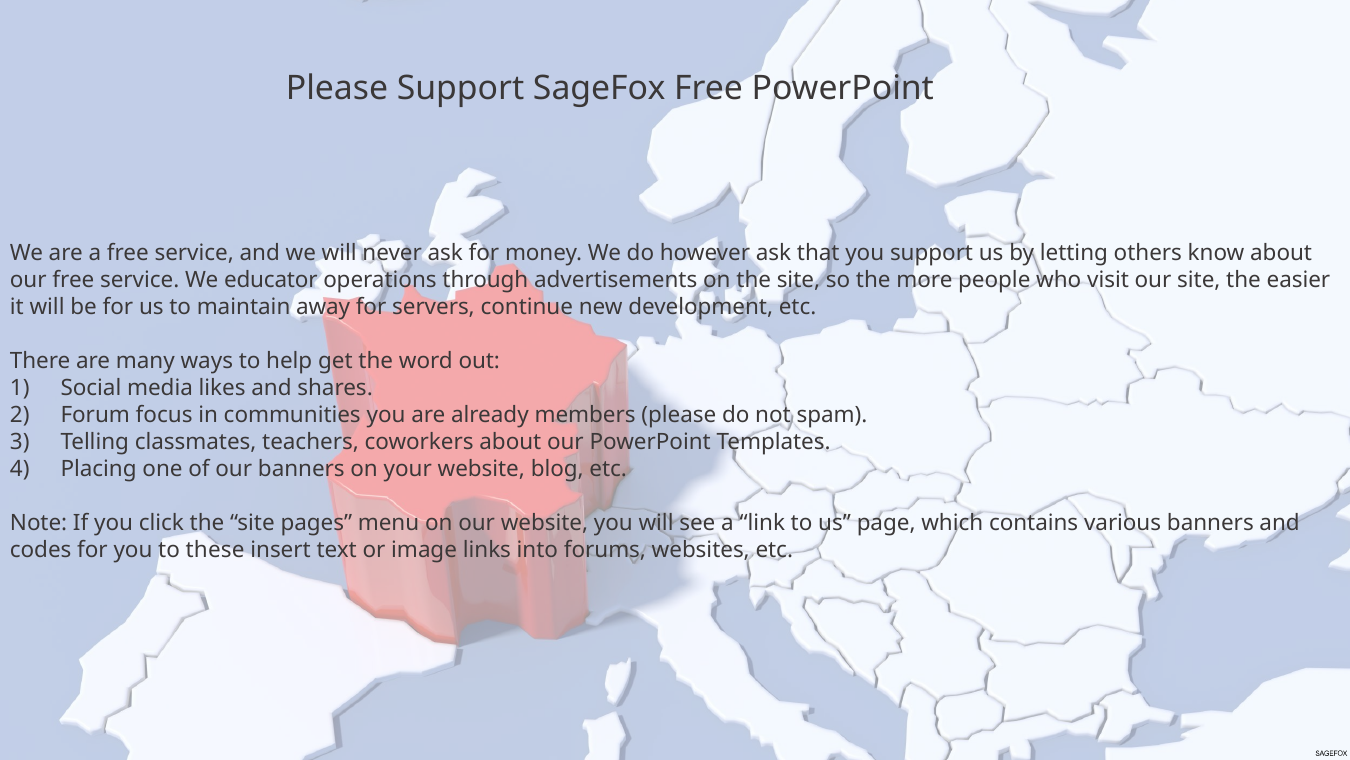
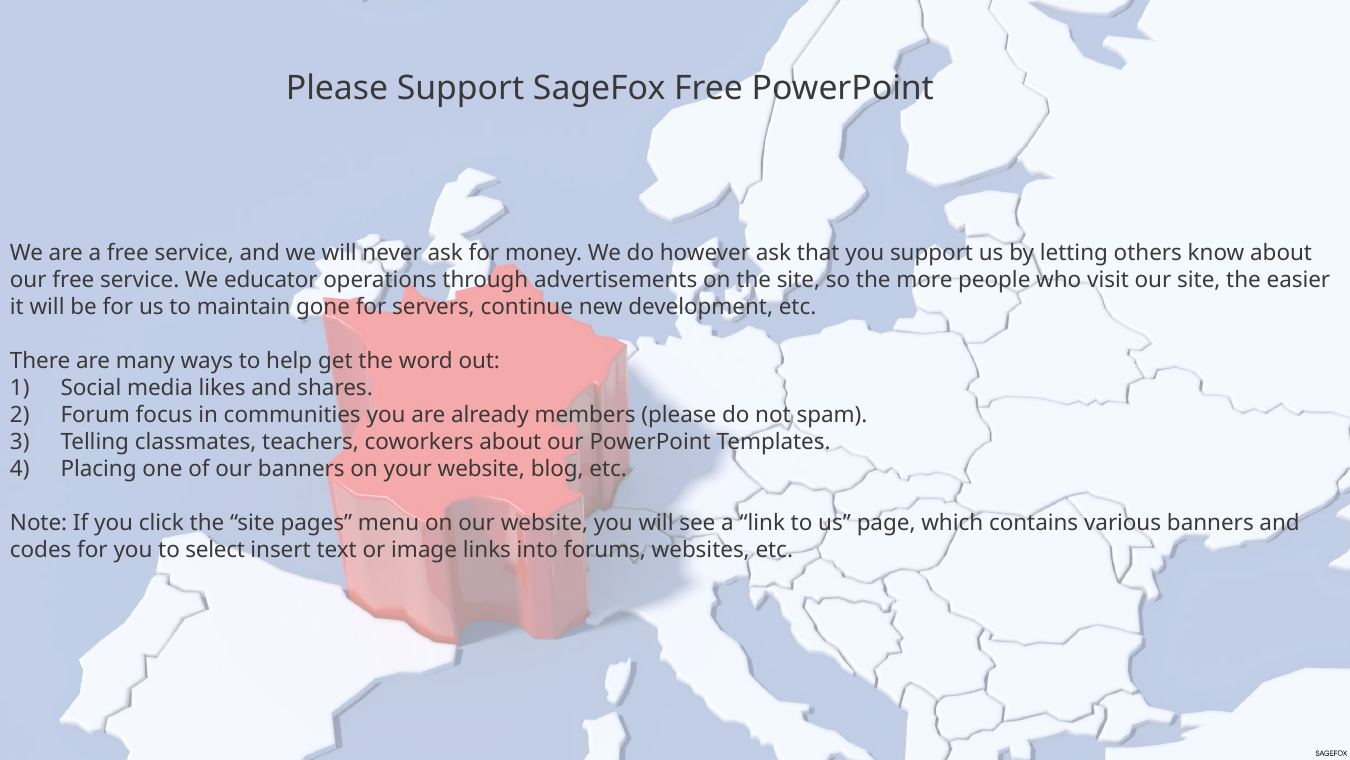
away: away -> gone (323, 307)
these: these -> select (215, 550)
